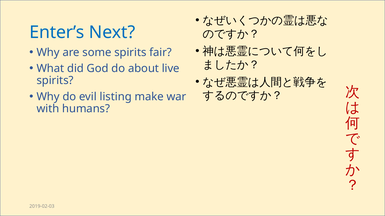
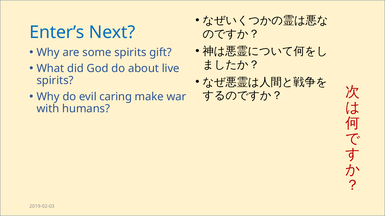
fair: fair -> gift (161, 52)
listing: listing -> caring (116, 97)
